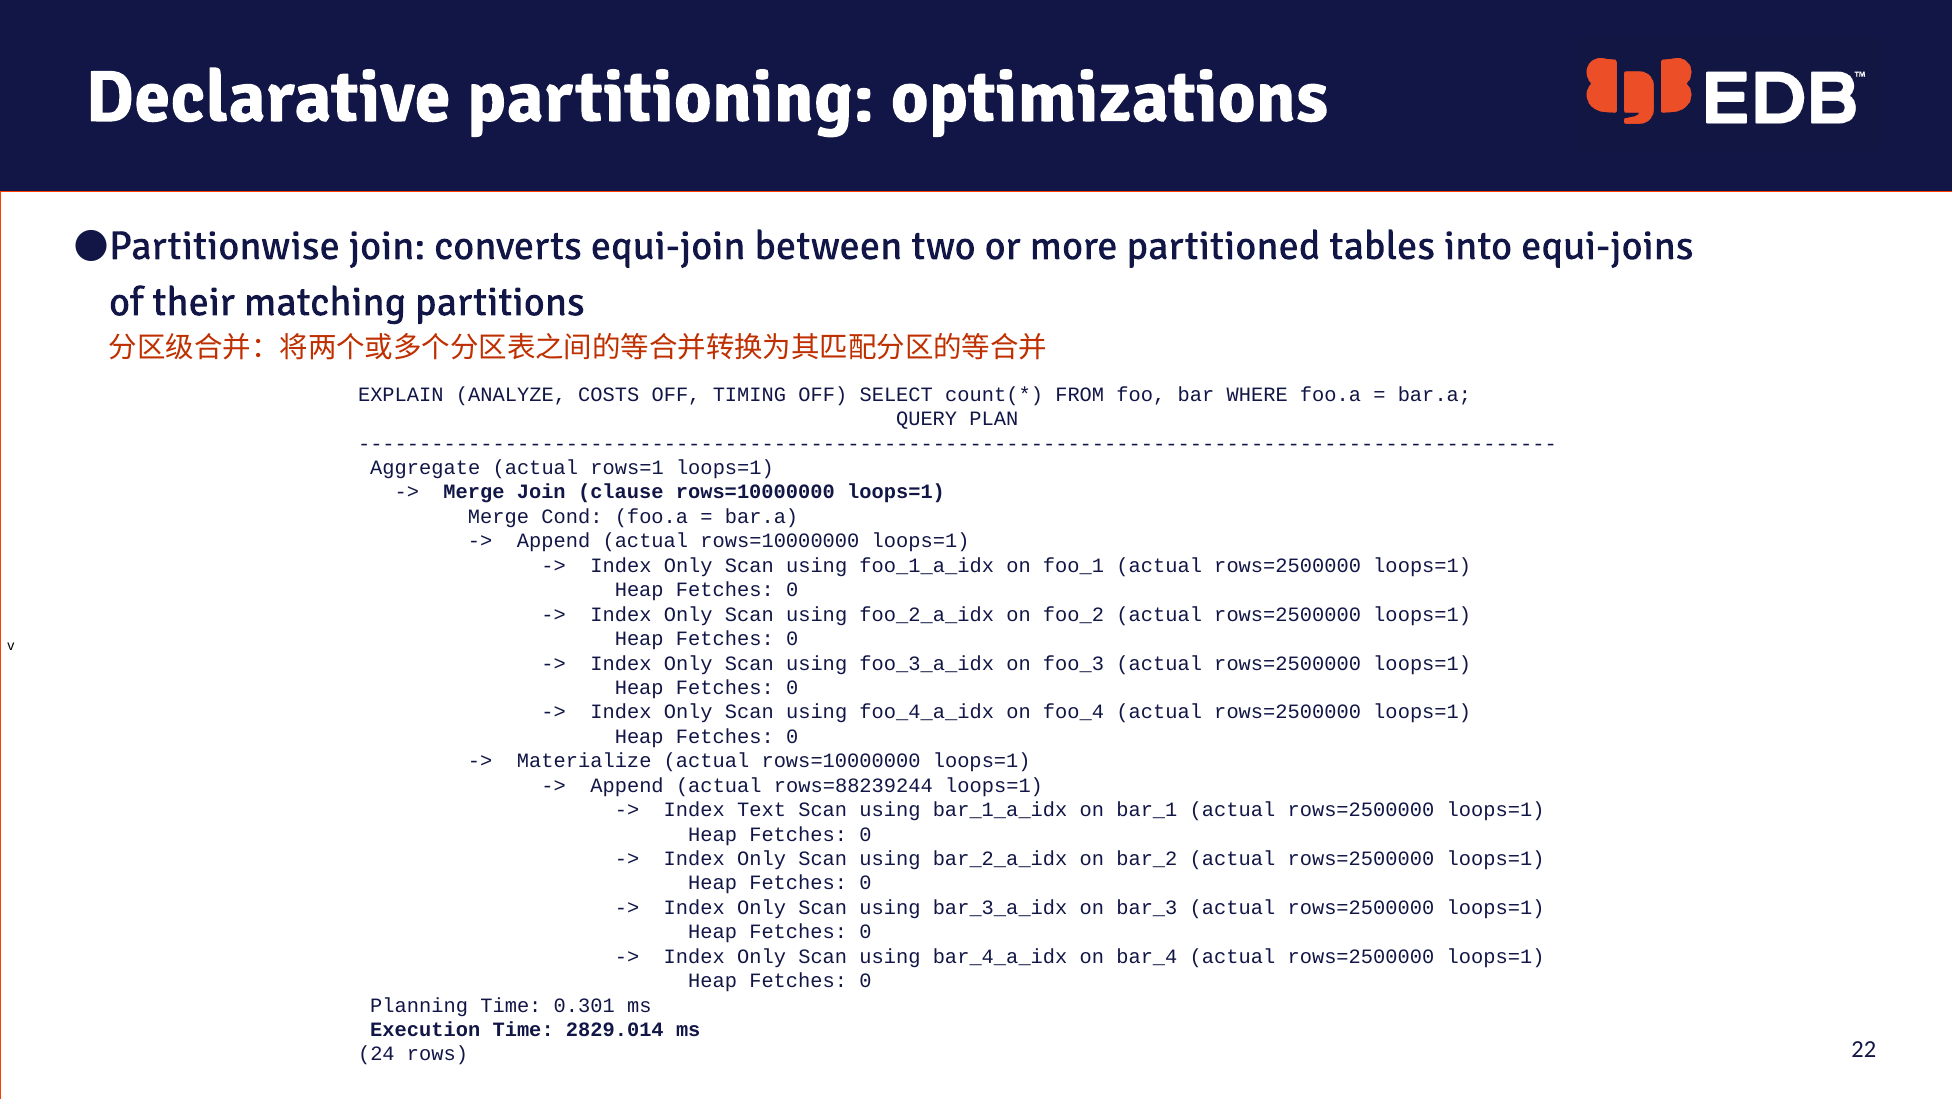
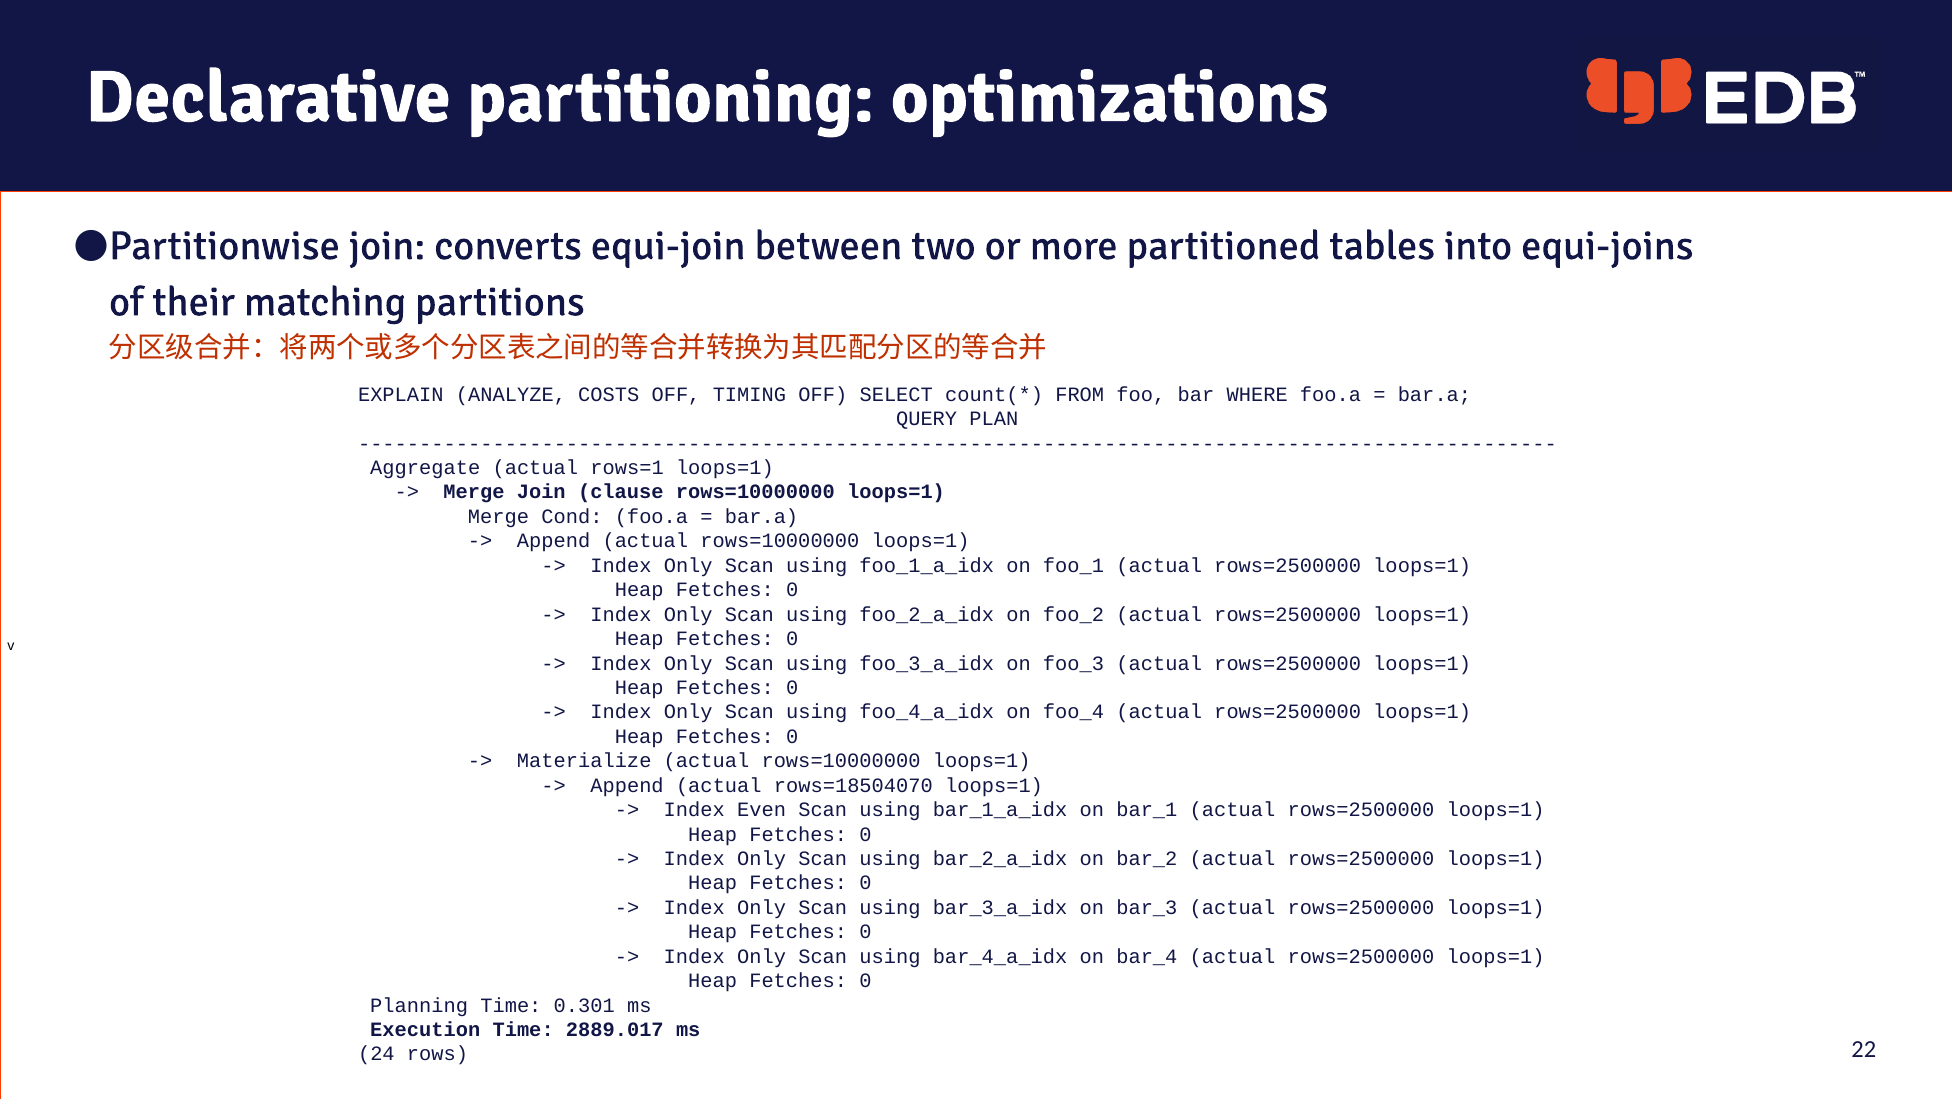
rows=88239244: rows=88239244 -> rows=18504070 (853, 785)
Text: Text -> Even (762, 809)
2829.014: 2829.014 -> 2889.017 (615, 1029)
